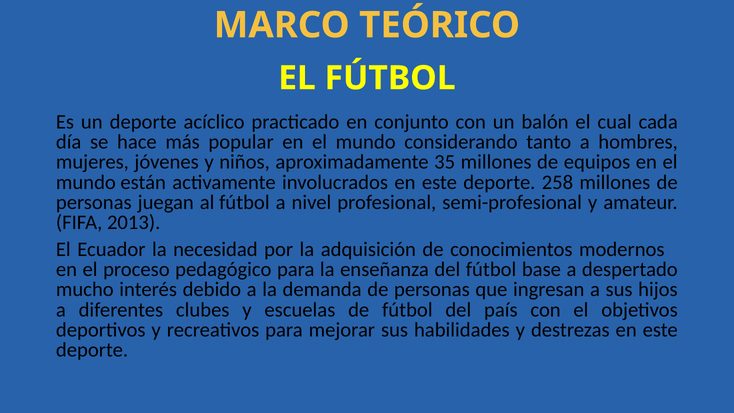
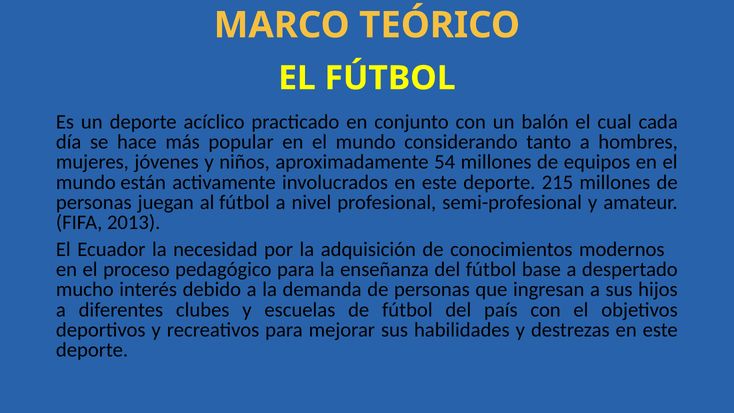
35: 35 -> 54 (445, 162)
258: 258 -> 215 (557, 182)
